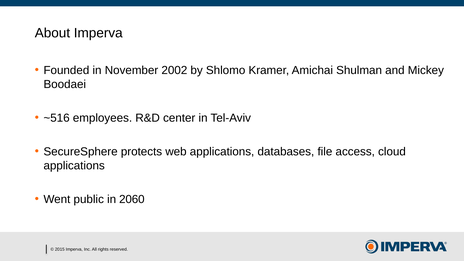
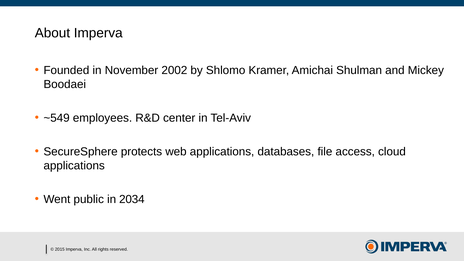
~516: ~516 -> ~549 (57, 118)
2060: 2060 -> 2034 (132, 199)
